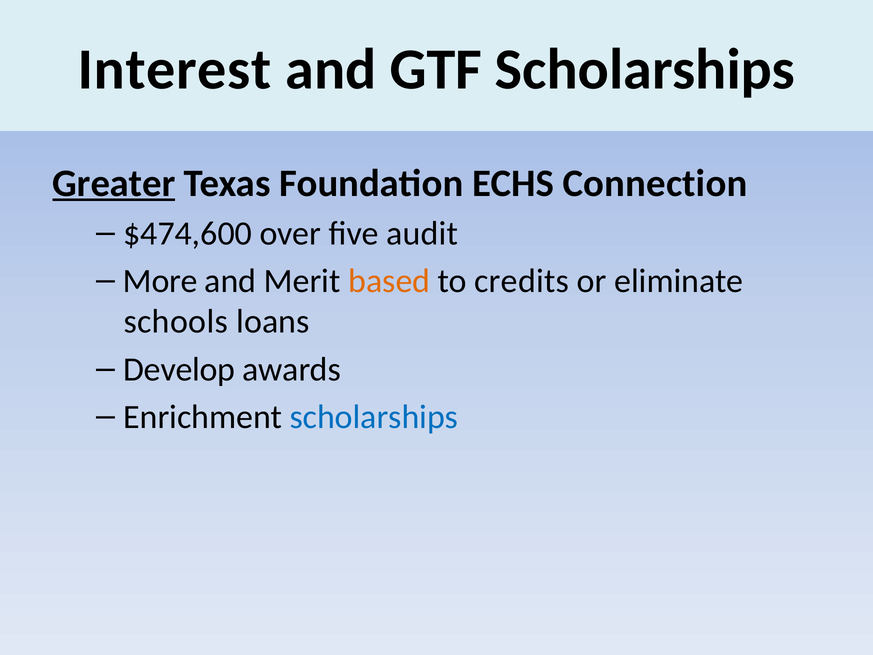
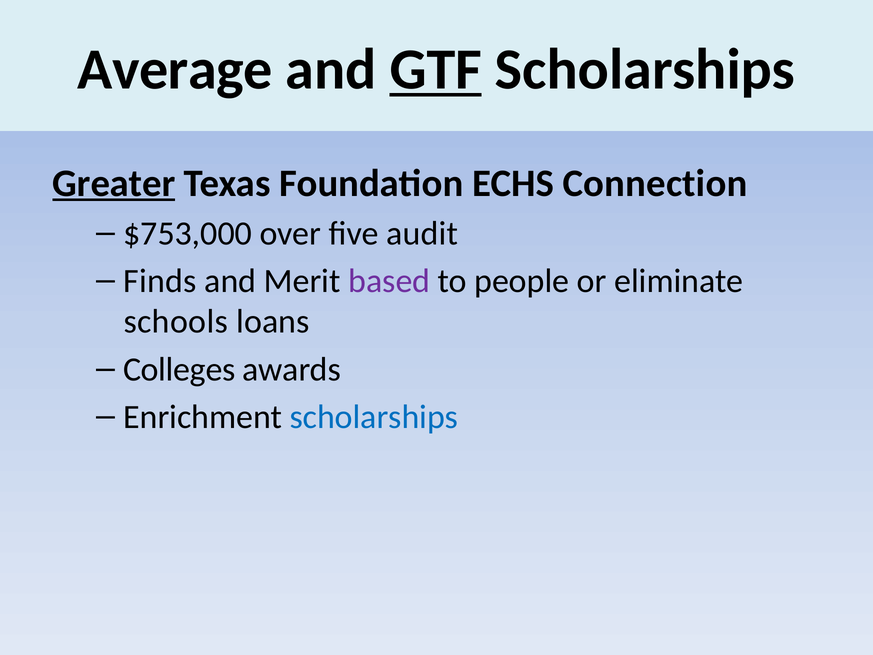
Interest: Interest -> Average (175, 70)
GTF underline: none -> present (436, 70)
$474,600: $474,600 -> $753,000 (188, 233)
More: More -> Finds (160, 281)
based colour: orange -> purple (389, 281)
credits: credits -> people (522, 281)
Develop: Develop -> Colleges (179, 369)
